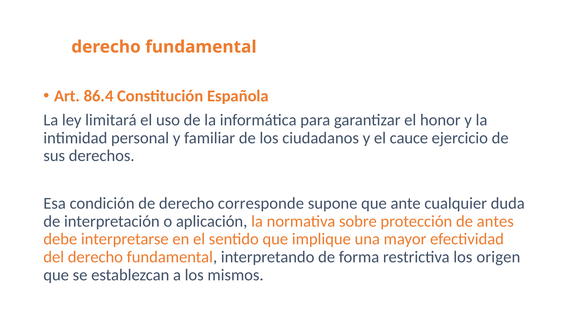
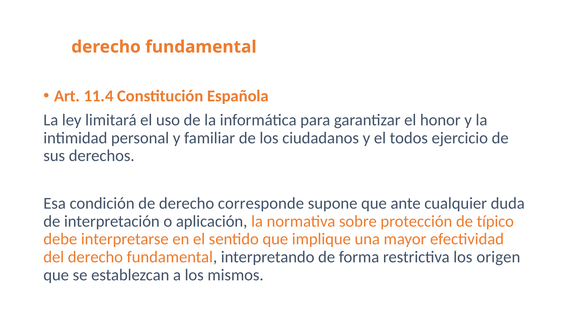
86.4: 86.4 -> 11.4 (99, 96)
cauce: cauce -> todos (409, 138)
antes: antes -> típico (495, 221)
